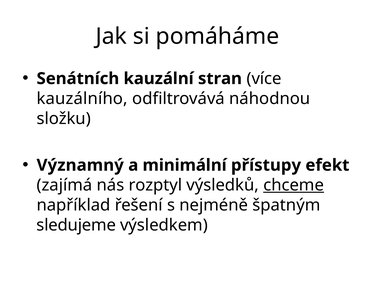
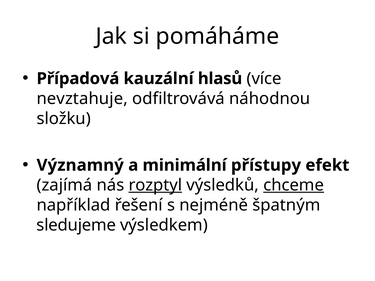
Senátních: Senátních -> Případová (78, 79)
stran: stran -> hlasů (220, 79)
kauzálního: kauzálního -> nevztahuje (82, 99)
rozptyl underline: none -> present (155, 185)
